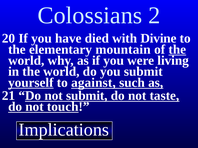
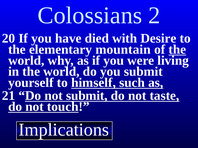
Divine: Divine -> Desire (158, 38)
yourself underline: present -> none (31, 83)
against: against -> himself (94, 83)
